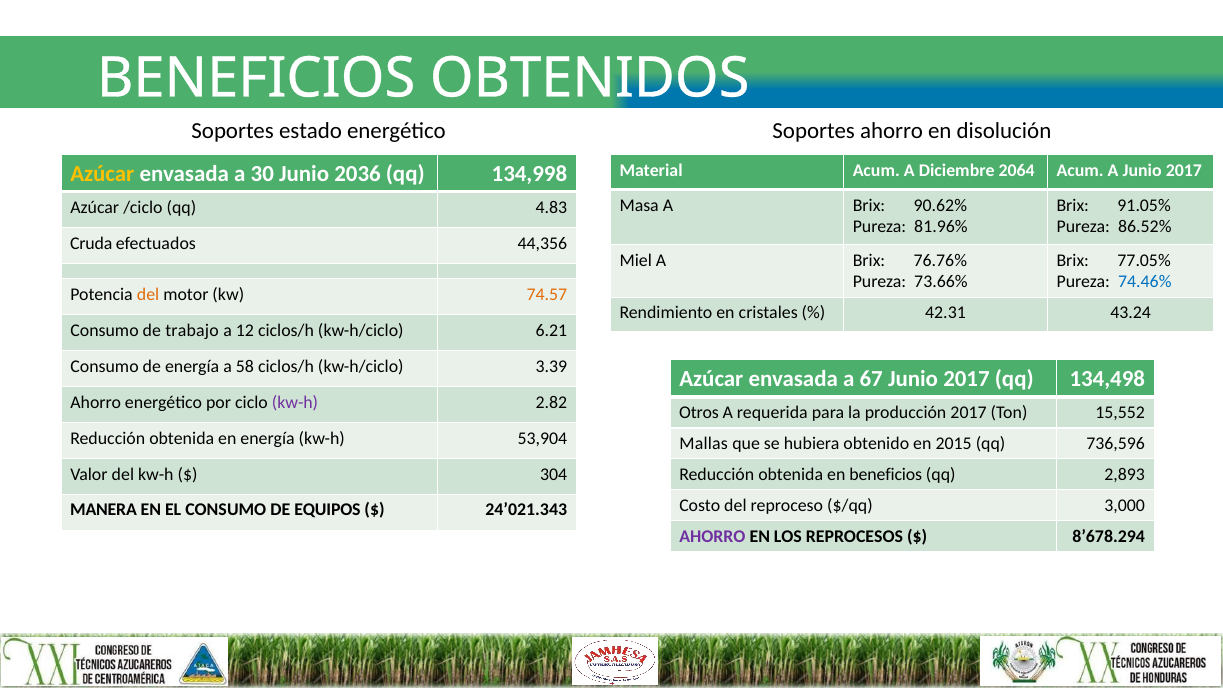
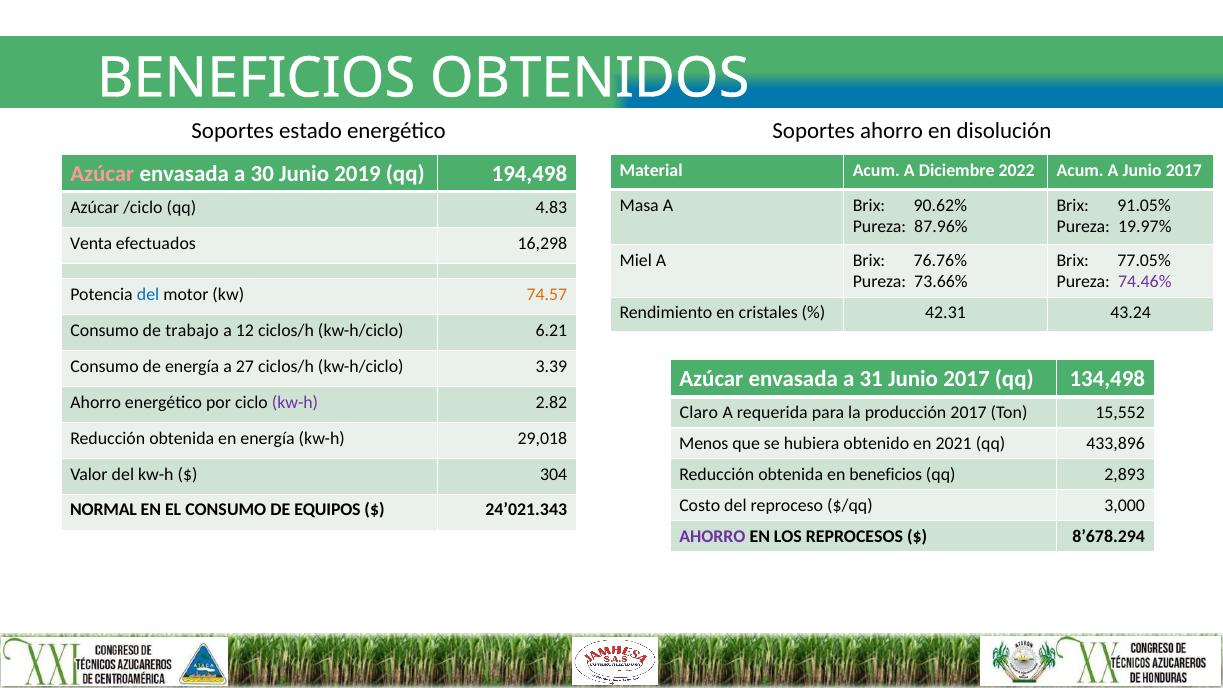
2064: 2064 -> 2022 (1017, 171)
Azúcar colour: yellow -> pink (102, 174)
2036: 2036 -> 2019 (358, 174)
134,998: 134,998 -> 194,498 (529, 174)
81.96%: 81.96% -> 87.96% (941, 227)
86.52%: 86.52% -> 19.97% (1145, 227)
Cruda: Cruda -> Venta (91, 243)
44,356: 44,356 -> 16,298 (542, 243)
74.46% colour: blue -> purple (1145, 282)
del colour: orange -> blue (148, 294)
58: 58 -> 27 (245, 366)
67: 67 -> 31 (871, 379)
Otros: Otros -> Claro (699, 413)
53,904: 53,904 -> 29,018 (542, 438)
Mallas: Mallas -> Menos (704, 444)
2015: 2015 -> 2021 (954, 444)
736,596: 736,596 -> 433,896 (1116, 444)
MANERA: MANERA -> NORMAL (103, 510)
